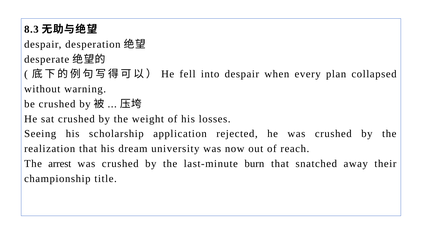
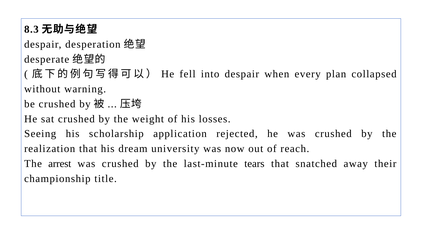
burn: burn -> tears (254, 164)
